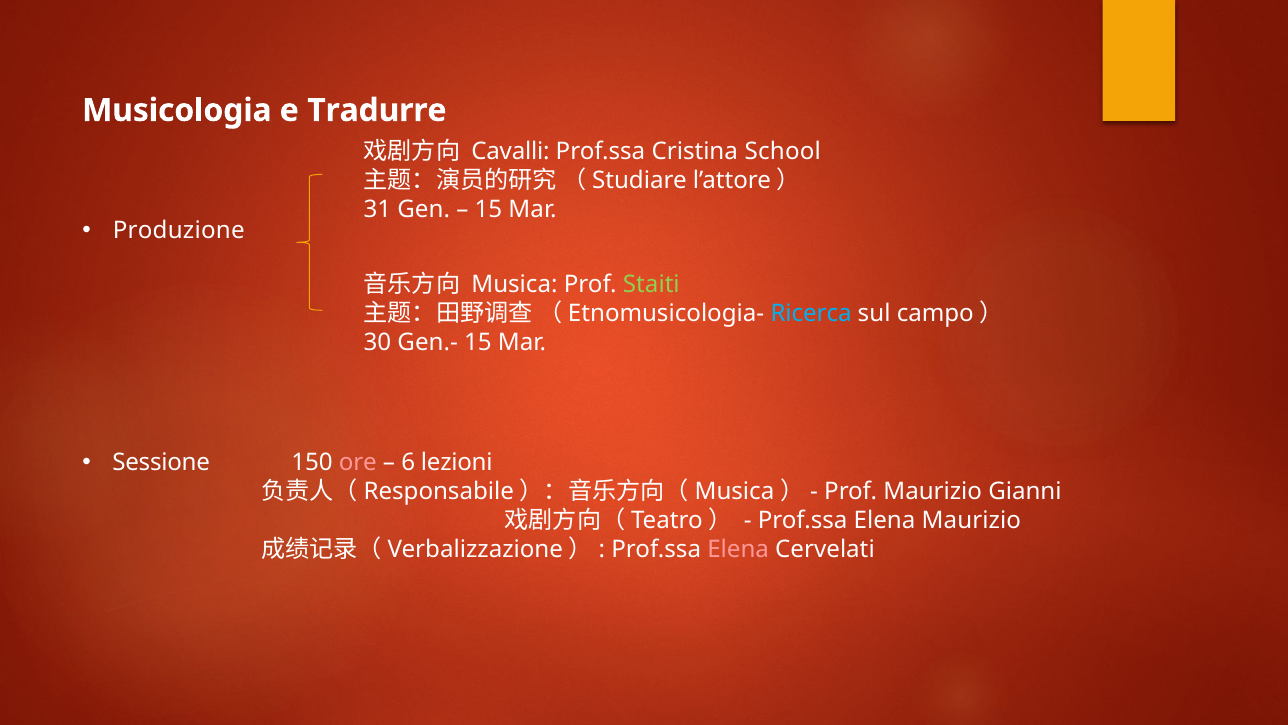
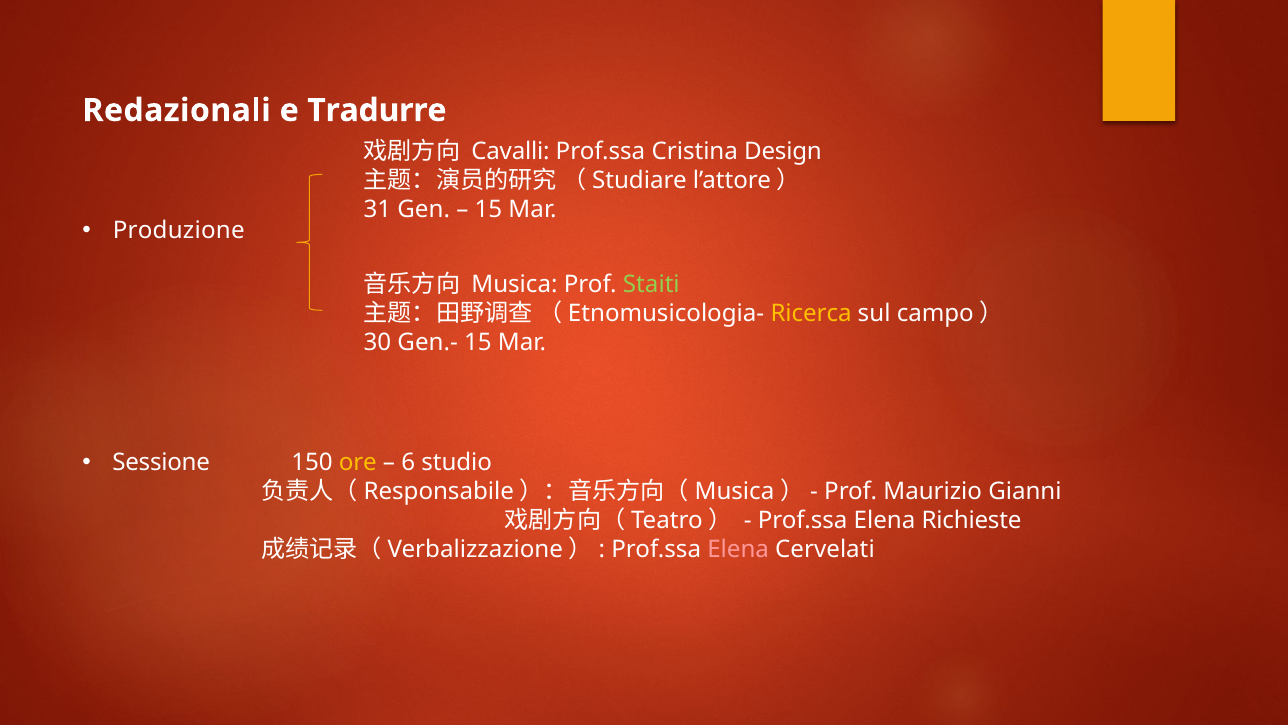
Musicologia: Musicologia -> Redazionali (177, 110)
School: School -> Design (783, 151)
Ricerca colour: light blue -> yellow (811, 313)
ore colour: pink -> yellow (358, 462)
lezioni: lezioni -> studio (457, 462)
Elena Maurizio: Maurizio -> Richieste (971, 520)
